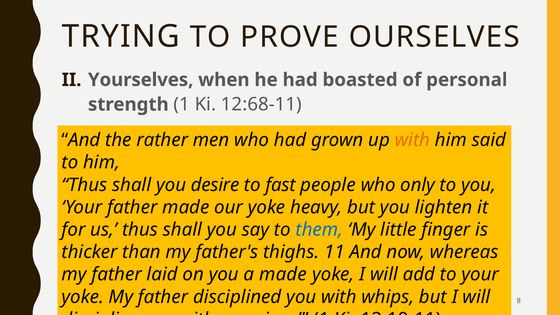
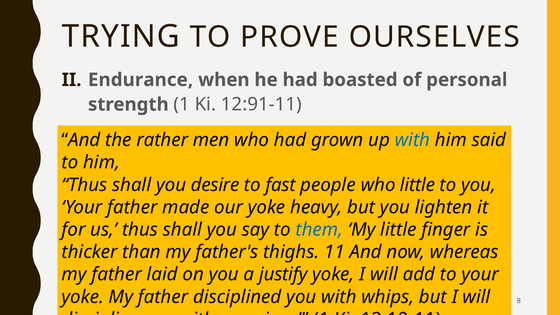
Yourselves: Yourselves -> Endurance (141, 80)
12:68-11: 12:68-11 -> 12:91-11 (261, 104)
with colour: orange -> blue (412, 140)
who only: only -> little (418, 185)
a made: made -> justify (283, 274)
